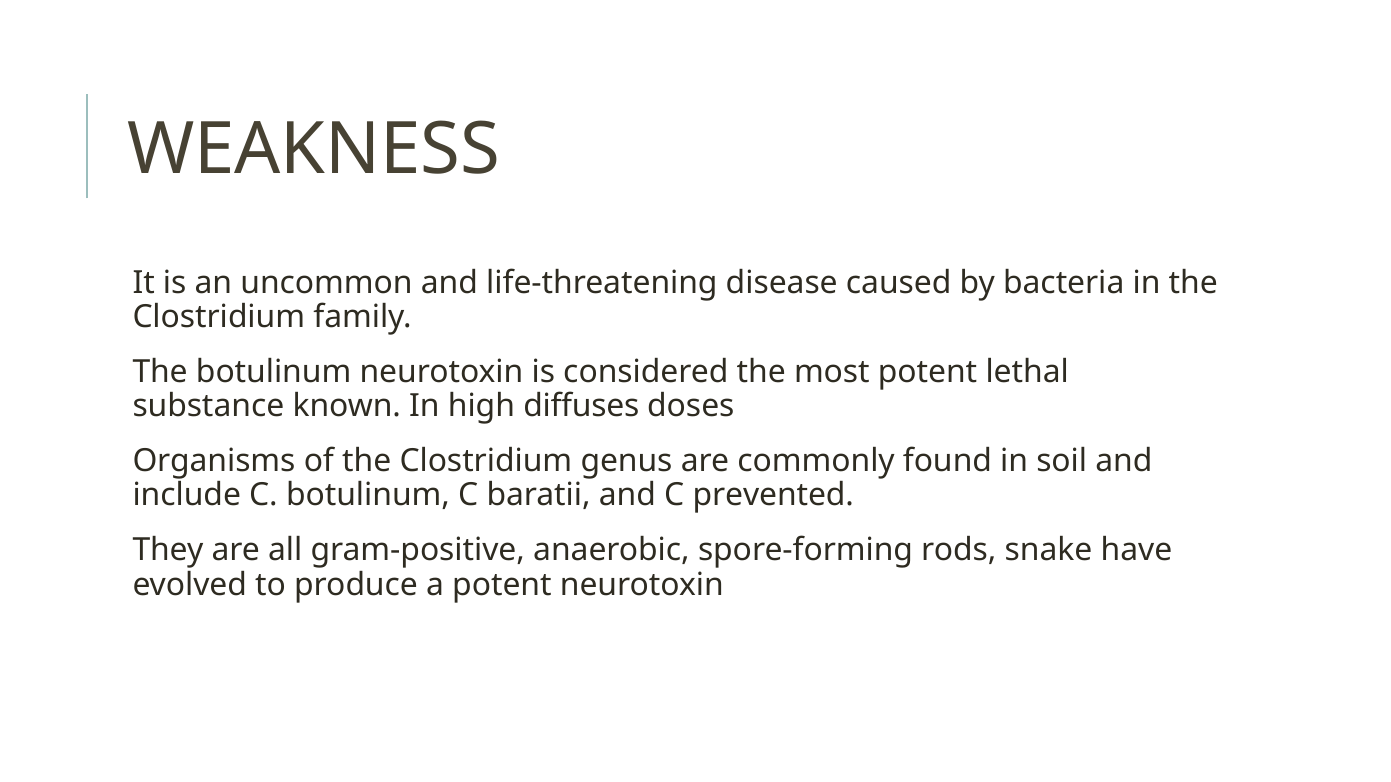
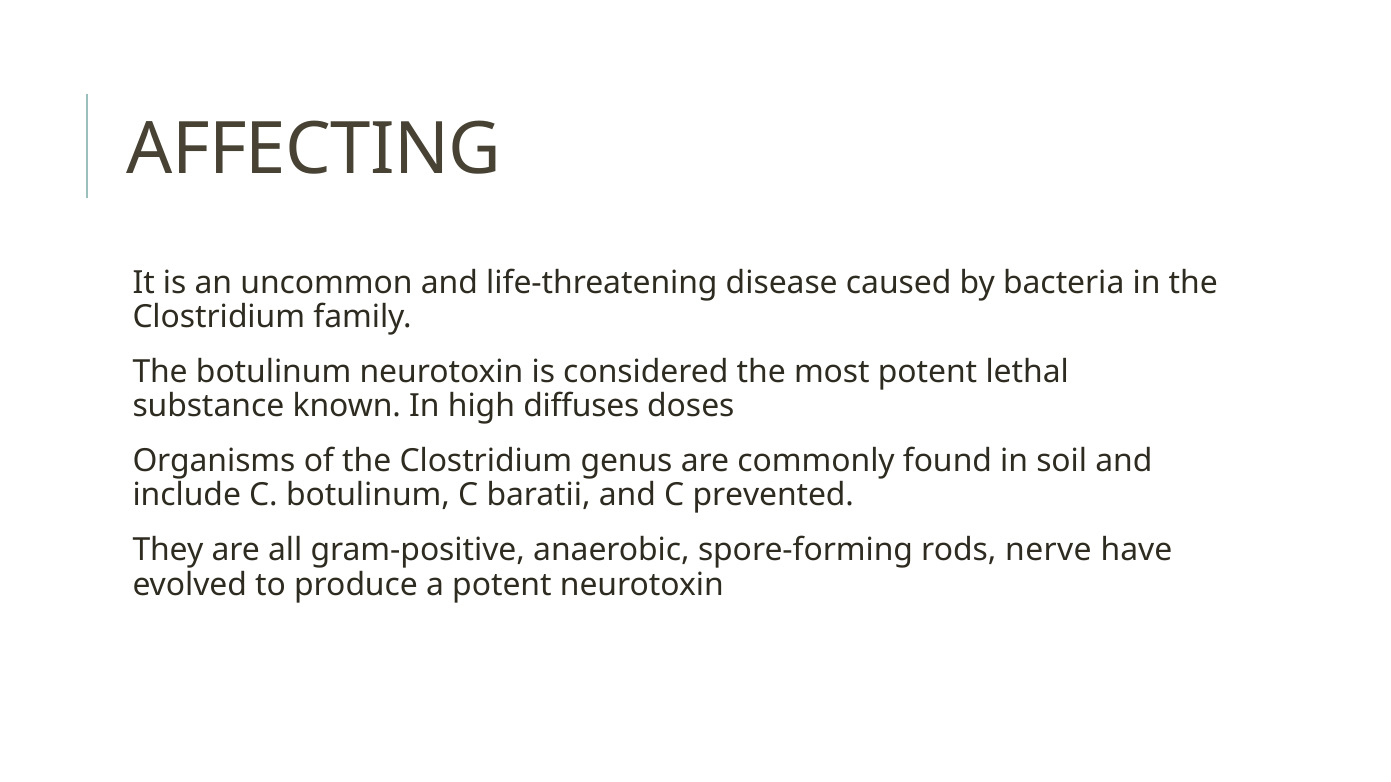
WEAKNESS: WEAKNESS -> AFFECTING (314, 149)
snake: snake -> nerve (1048, 550)
